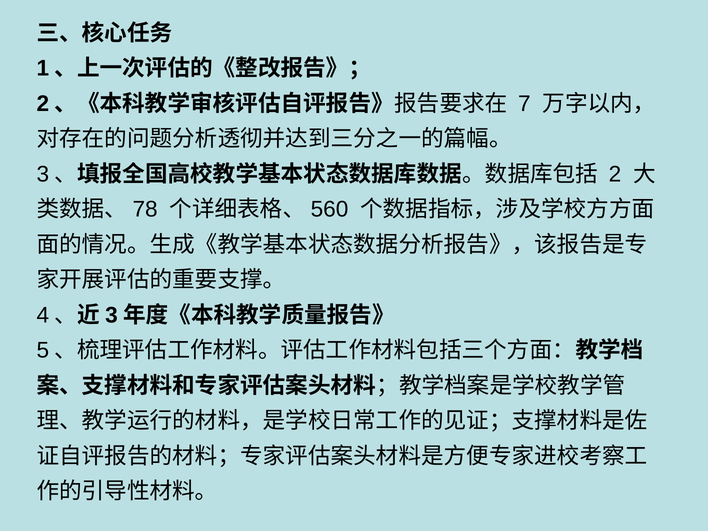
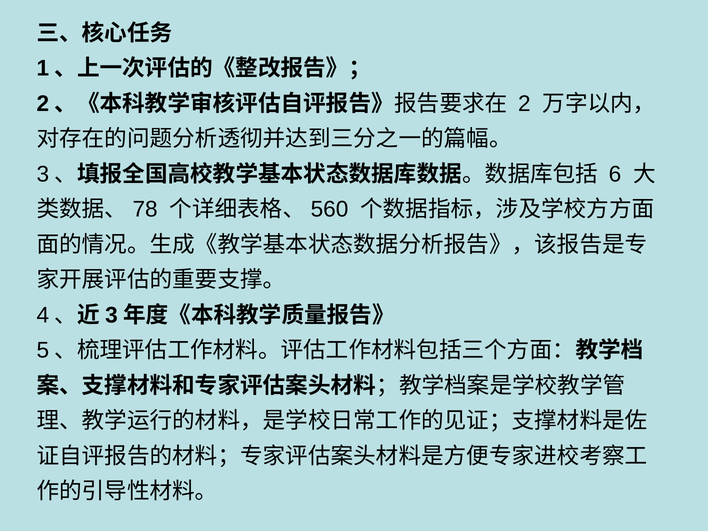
7: 7 -> 2 (524, 104)
2: 2 -> 6 (615, 174)
